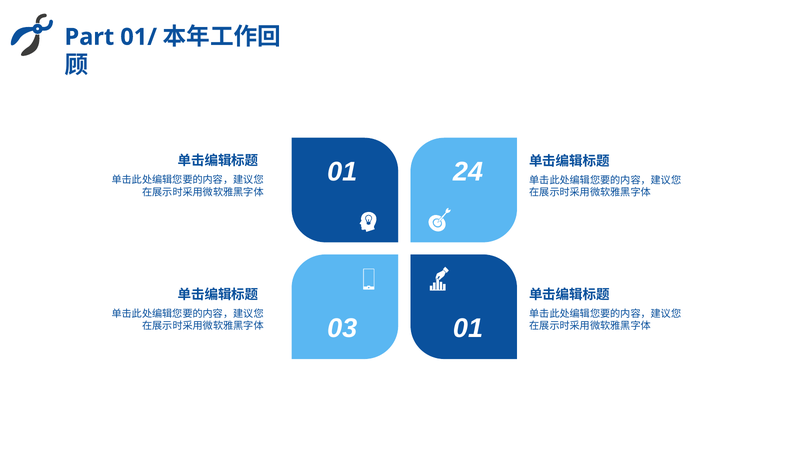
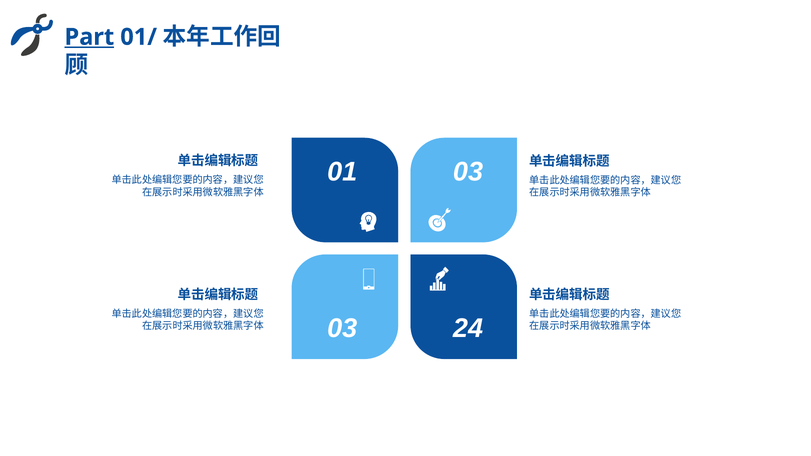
Part underline: none -> present (89, 37)
01 24: 24 -> 03 (468, 172)
03 01: 01 -> 24 (468, 328)
